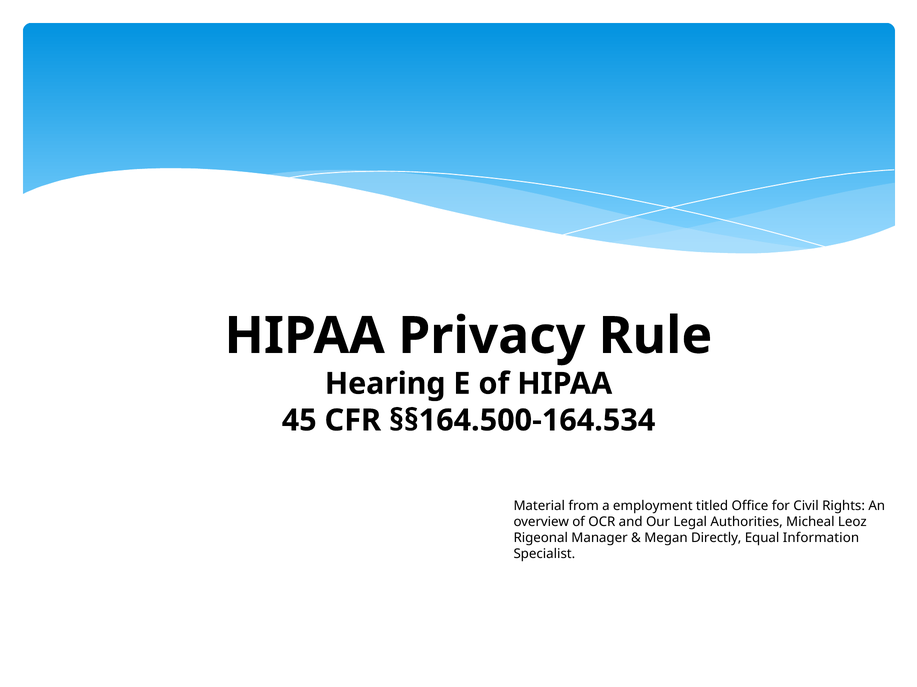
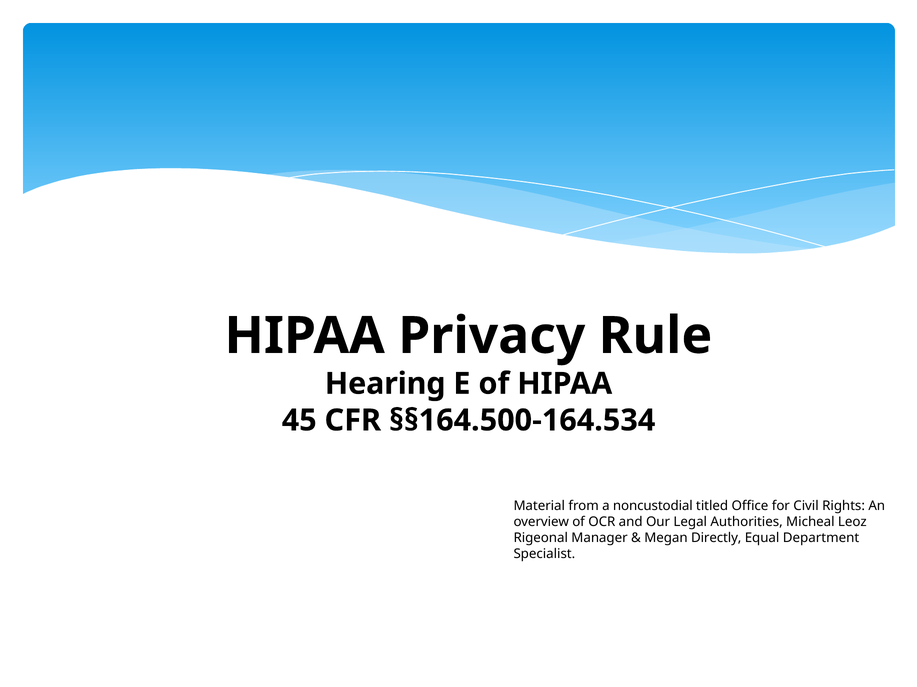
employment: employment -> noncustodial (653, 506)
Information: Information -> Department (821, 538)
